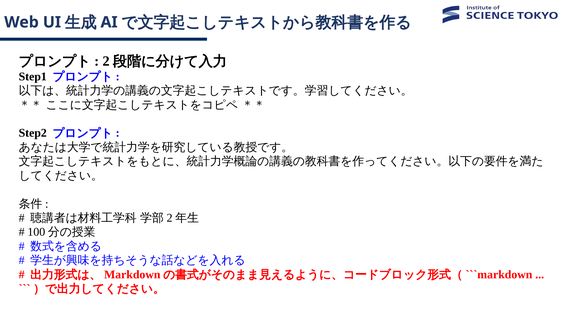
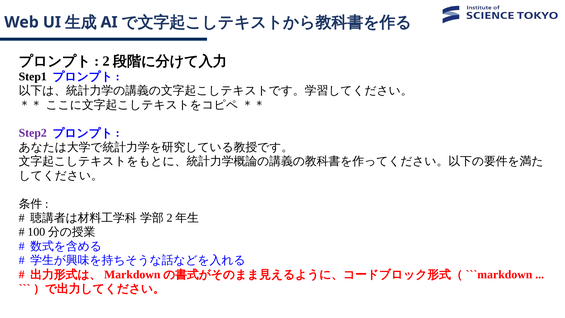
Step2 colour: black -> purple (33, 133)
